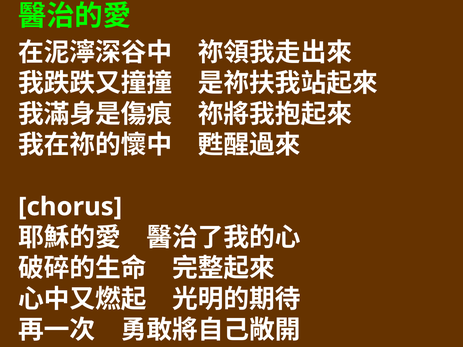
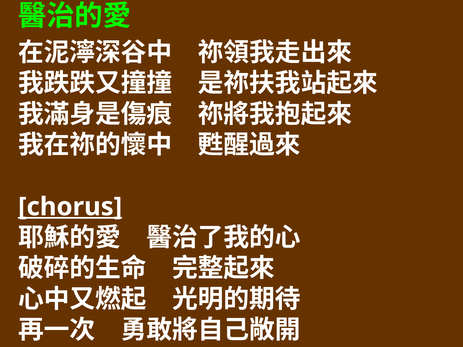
chorus underline: none -> present (70, 207)
